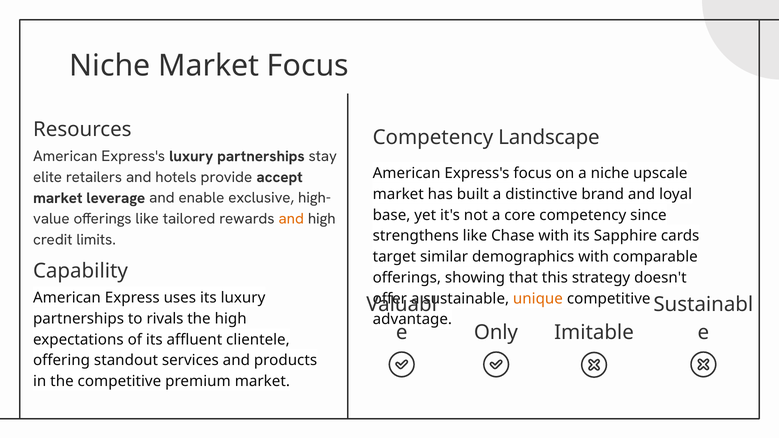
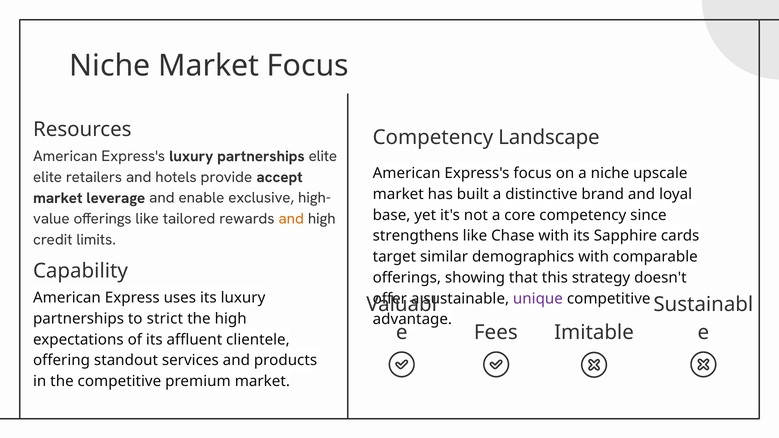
partnerships stay: stay -> elite (323, 156)
unique colour: orange -> purple (538, 299)
rivals: rivals -> strict (165, 319)
Only: Only -> Fees (496, 333)
